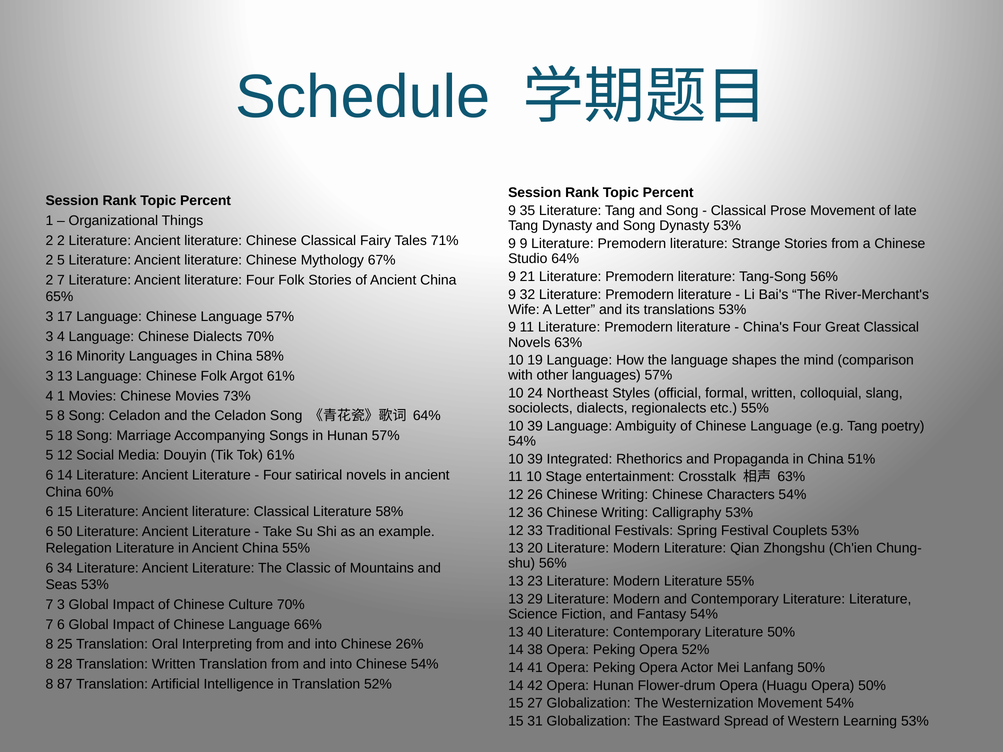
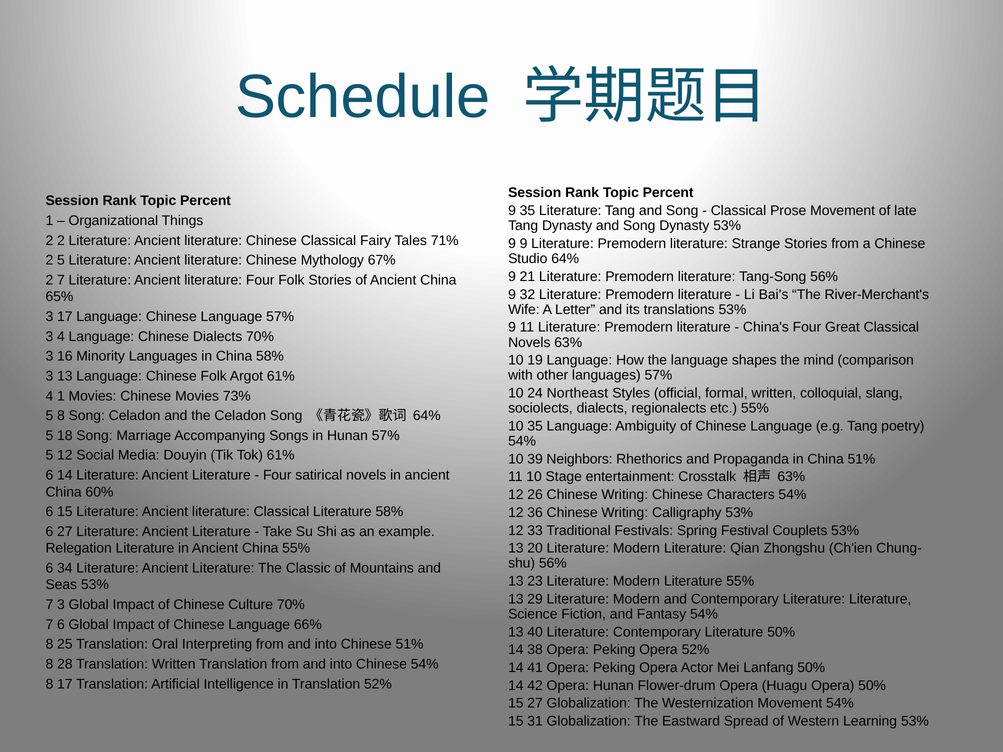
39: 39 -> 35 (535, 426)
Integrated: Integrated -> Neighbors (580, 459)
6 50: 50 -> 27 (65, 532)
Chinese 26%: 26% -> 51% (410, 645)
8 87: 87 -> 17 (65, 684)
